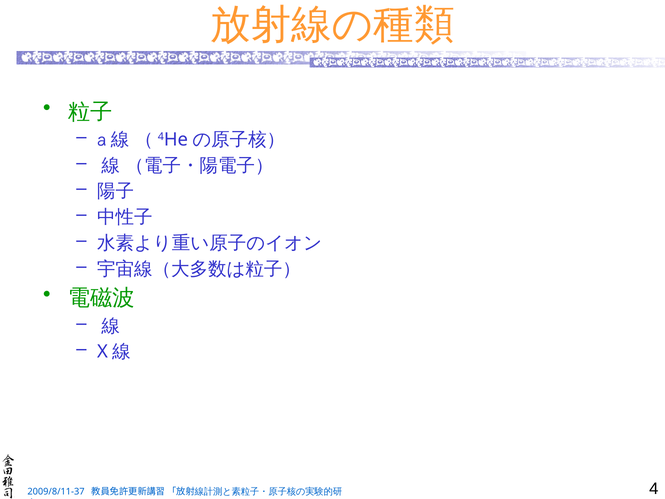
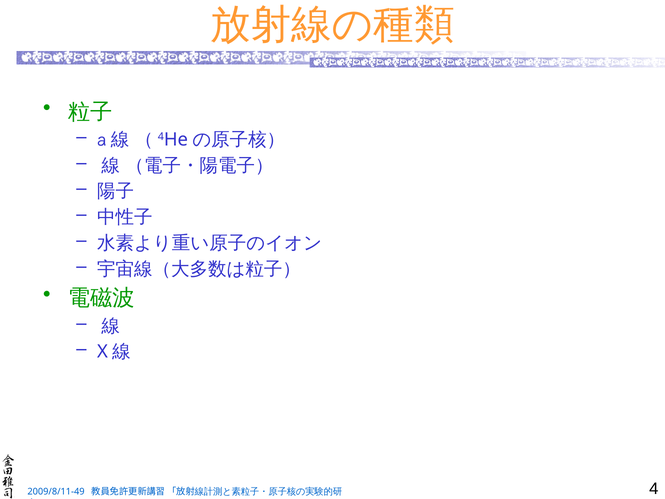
2009/8/11-37: 2009/8/11-37 -> 2009/8/11-49 (56, 492)
